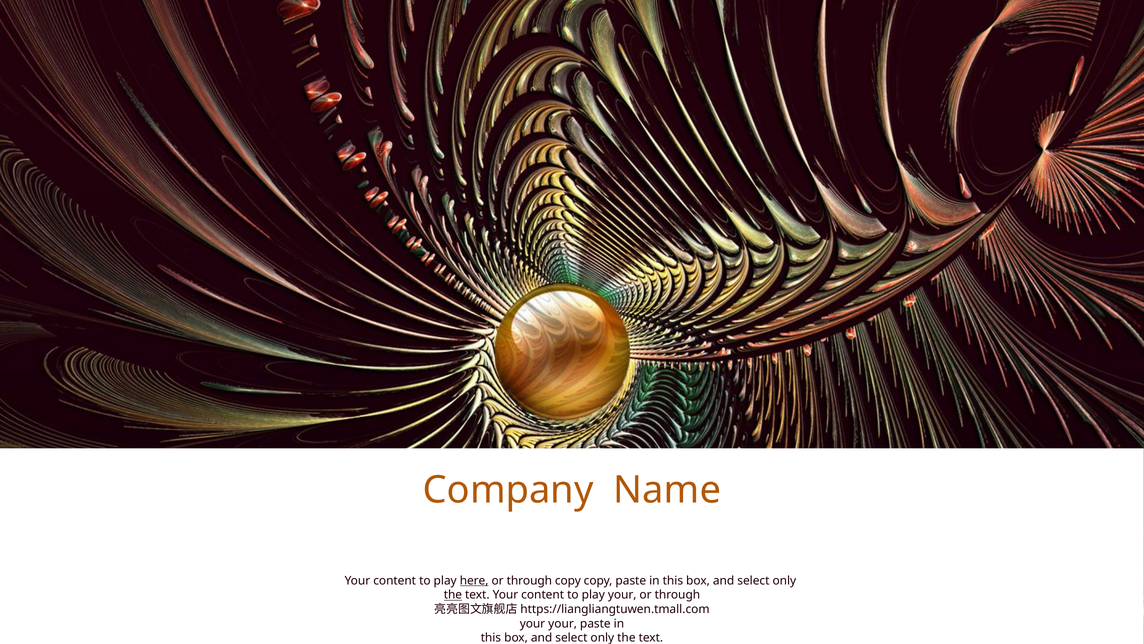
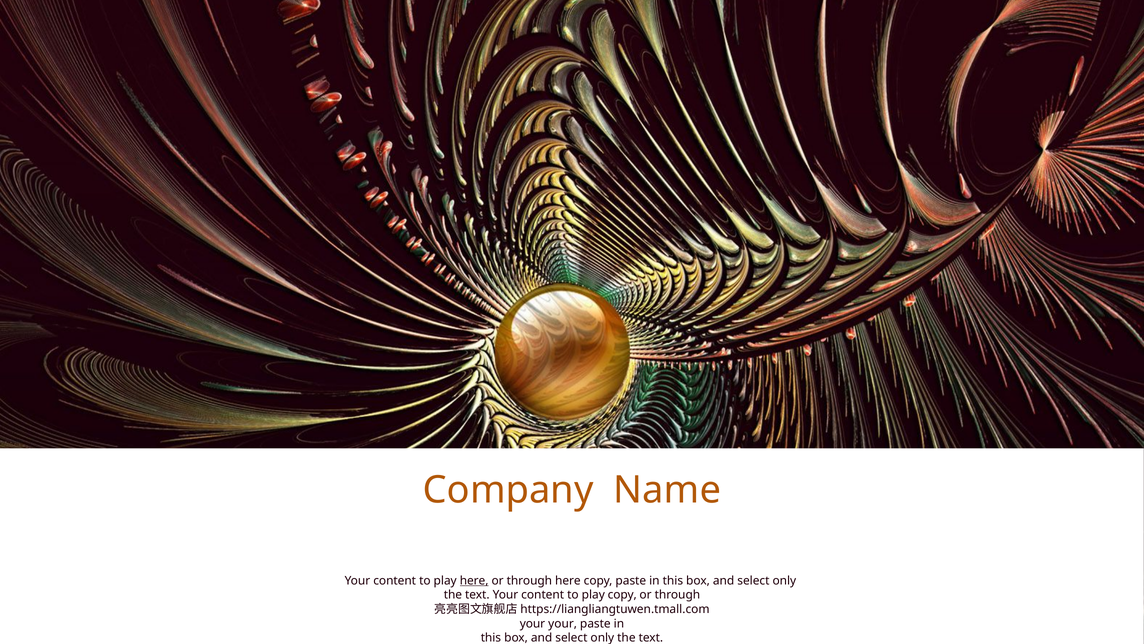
through copy: copy -> here (568, 580)
the underline: present -> none (453, 595)
play your: your -> copy (622, 595)
